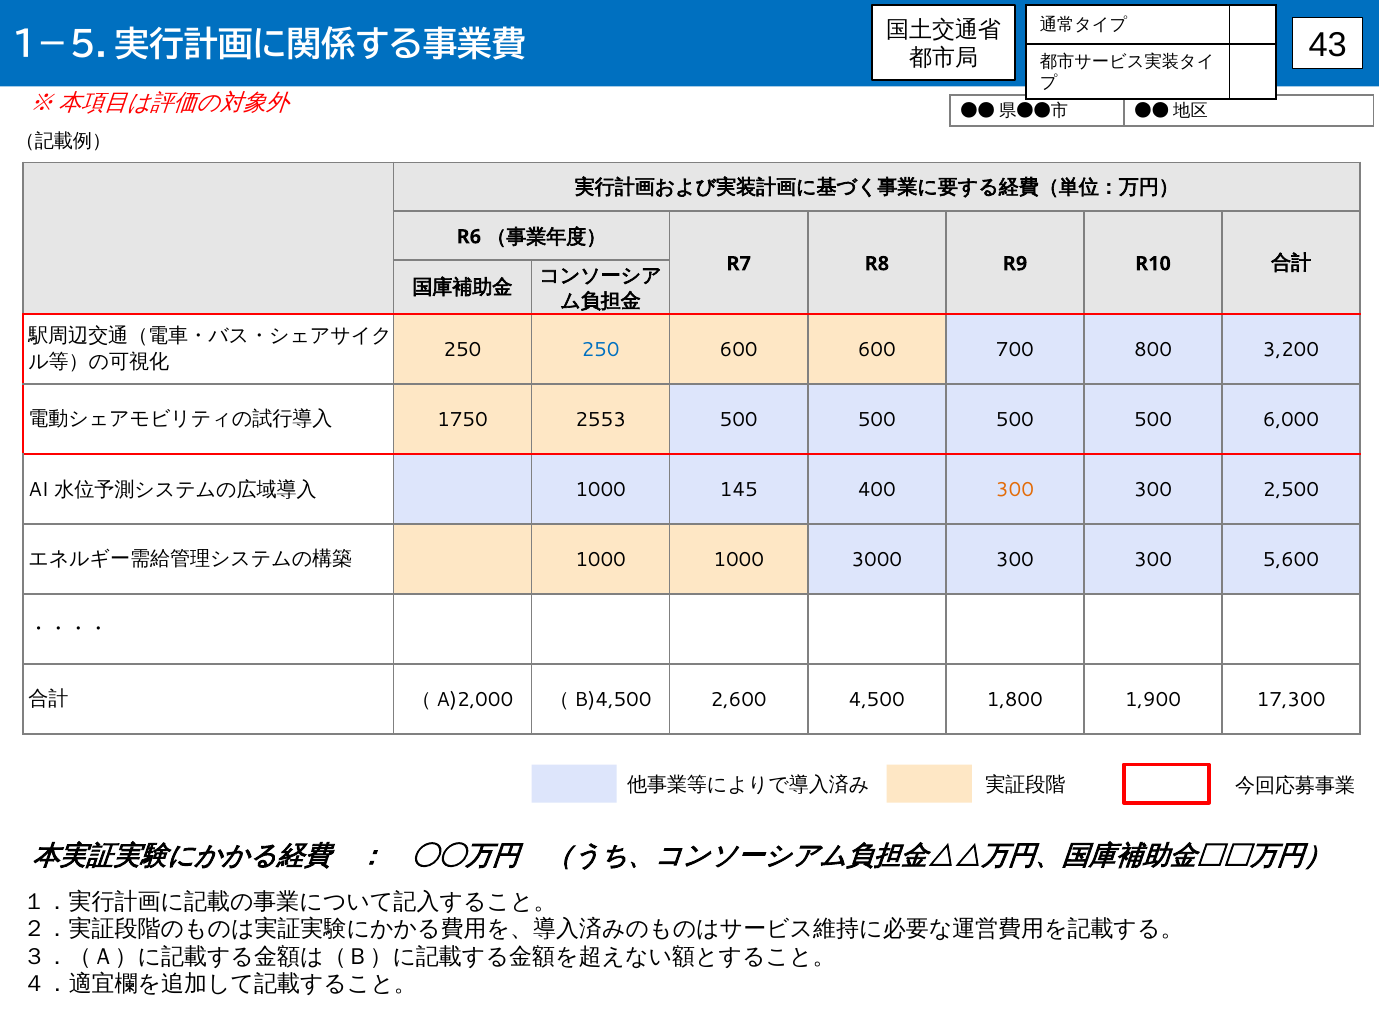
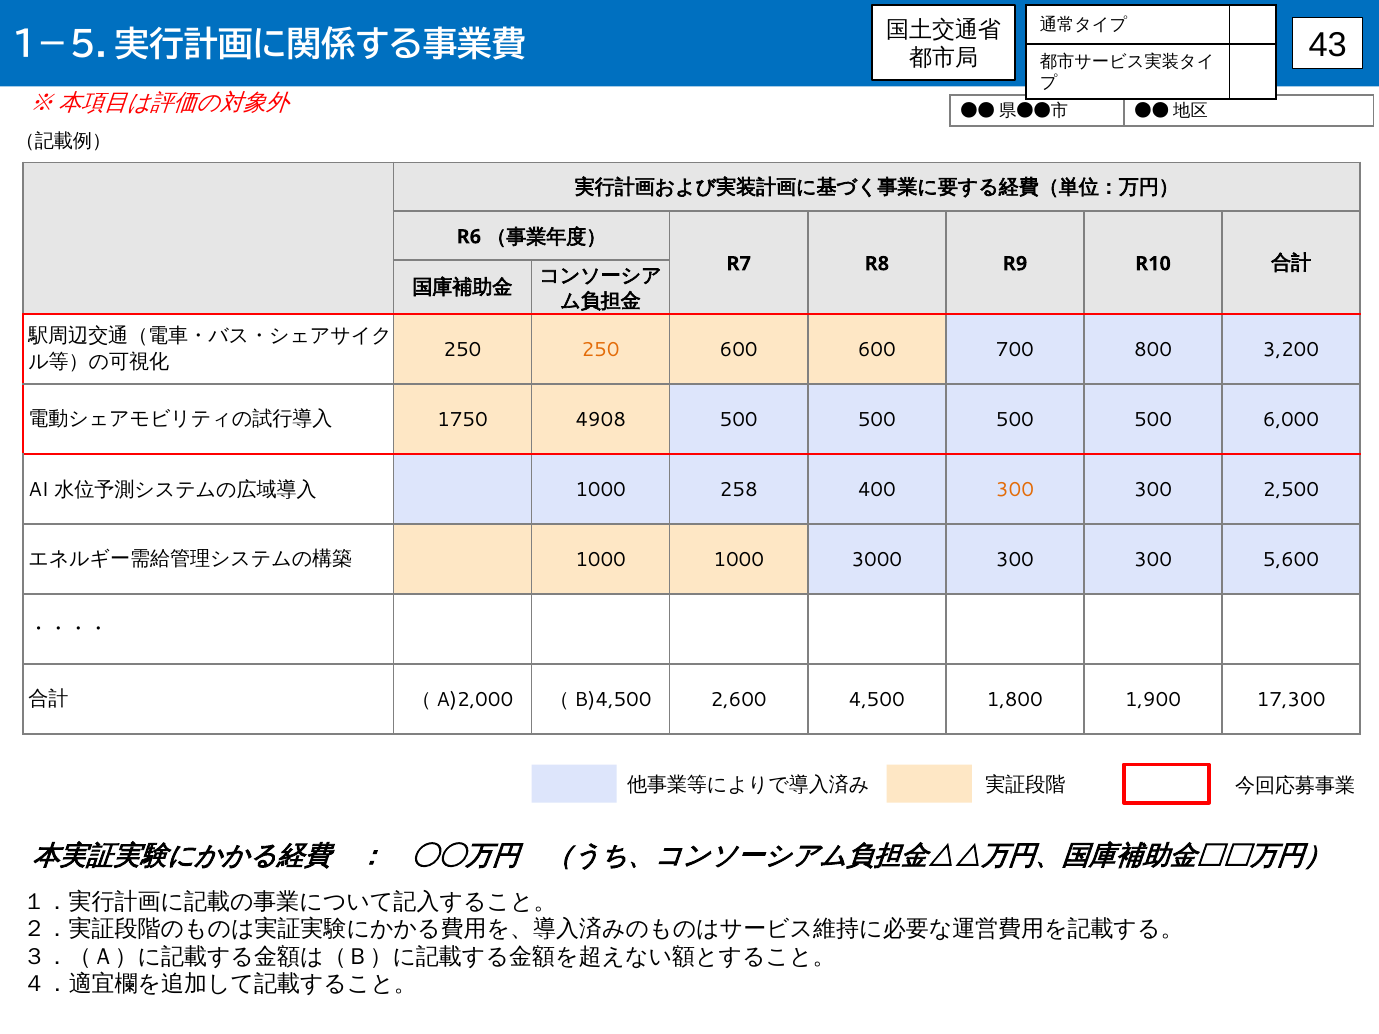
250 colour: blue -> orange (601, 350)
2553: 2553 -> 4908 (601, 420)
145: 145 -> 258 (739, 490)
